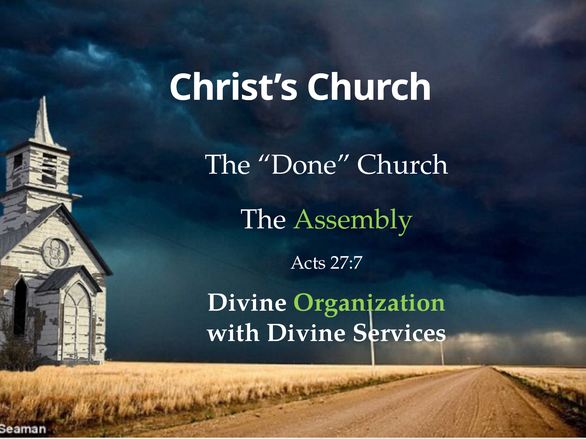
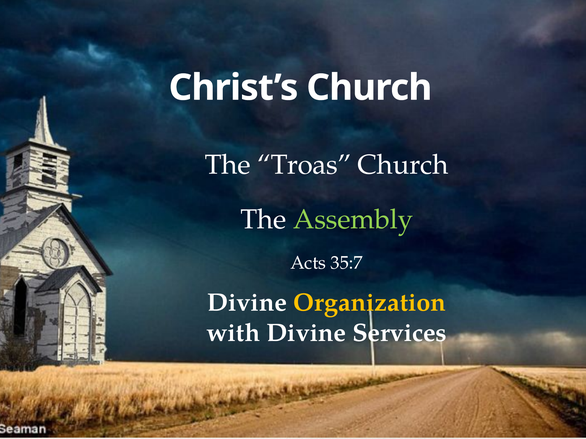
Done: Done -> Troas (304, 165)
27:7: 27:7 -> 35:7 (347, 263)
Organization colour: light green -> yellow (370, 303)
